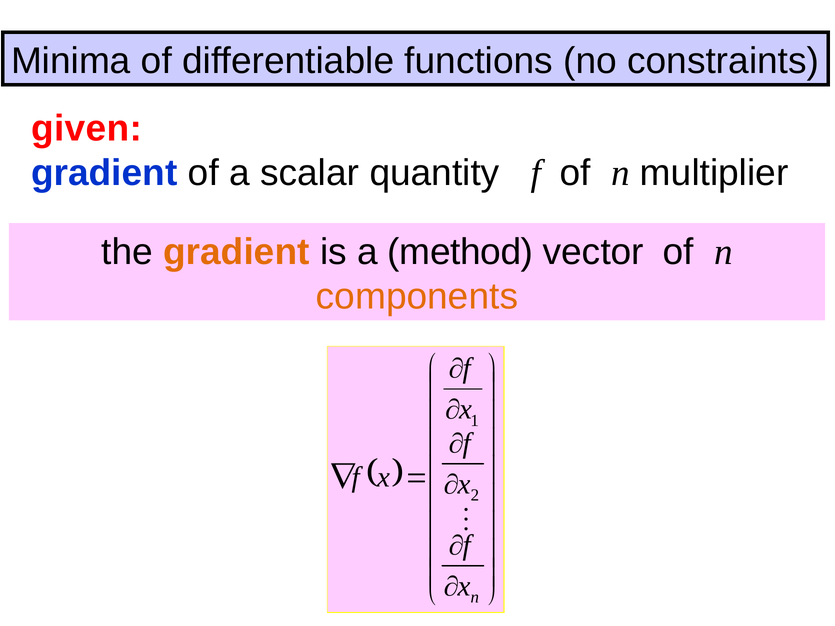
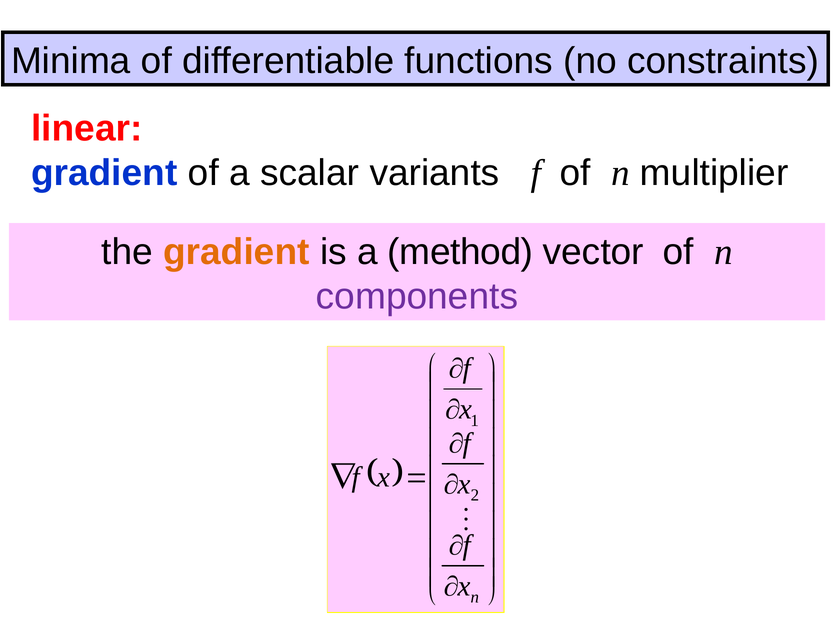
given: given -> linear (87, 129)
quantity: quantity -> variants (434, 173)
components colour: orange -> purple (417, 297)
